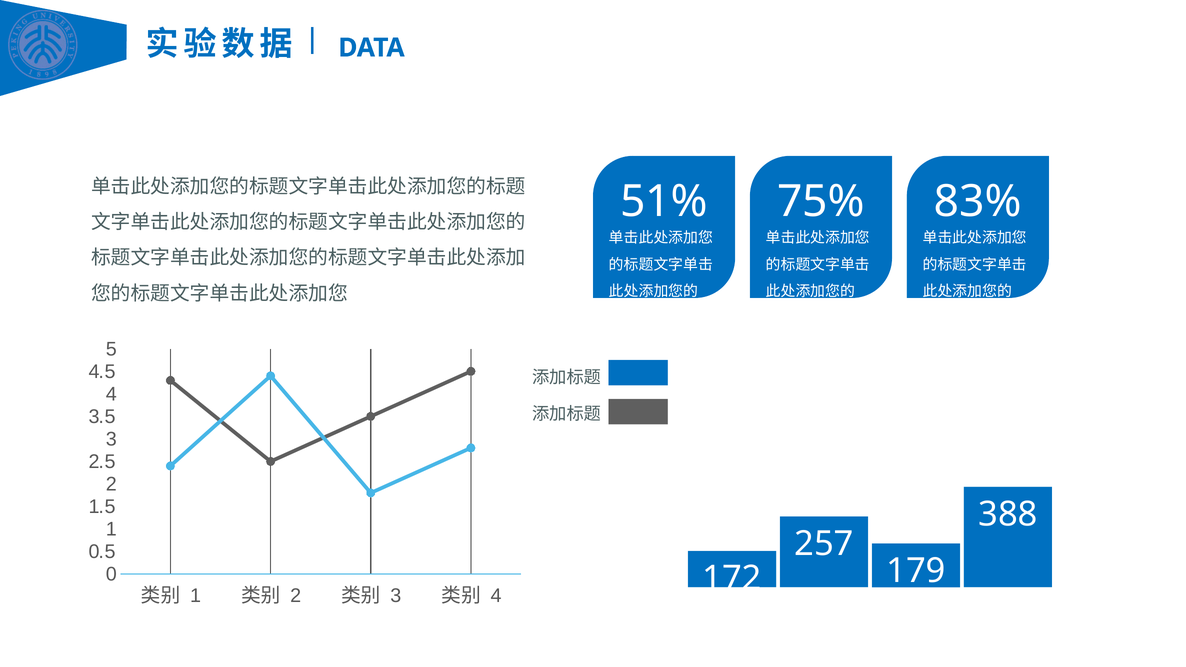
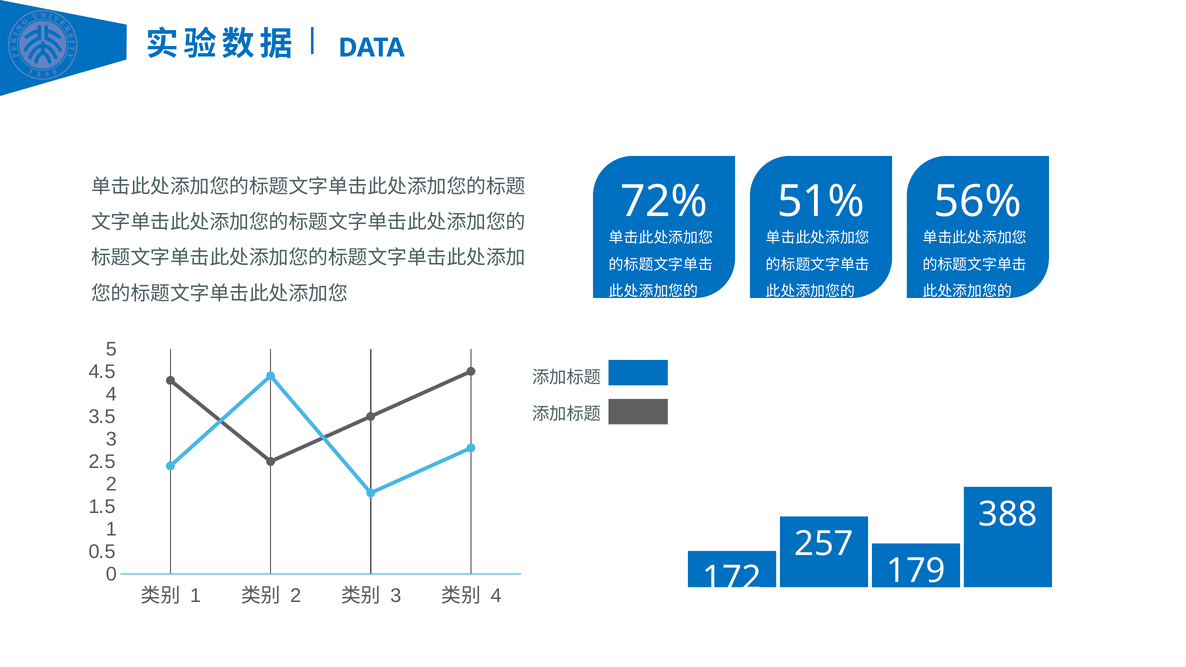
51%: 51% -> 72% (664, 202)
75%: 75% -> 51% (821, 202)
83%: 83% -> 56% (978, 202)
